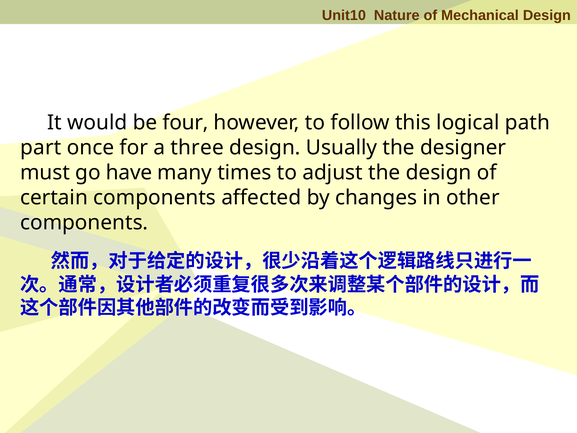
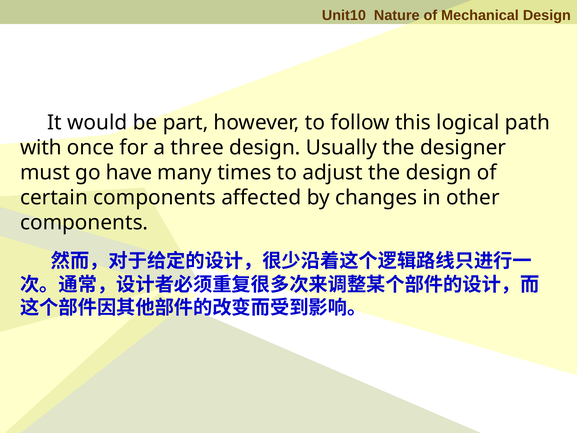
four: four -> part (185, 123)
part: part -> with (41, 148)
